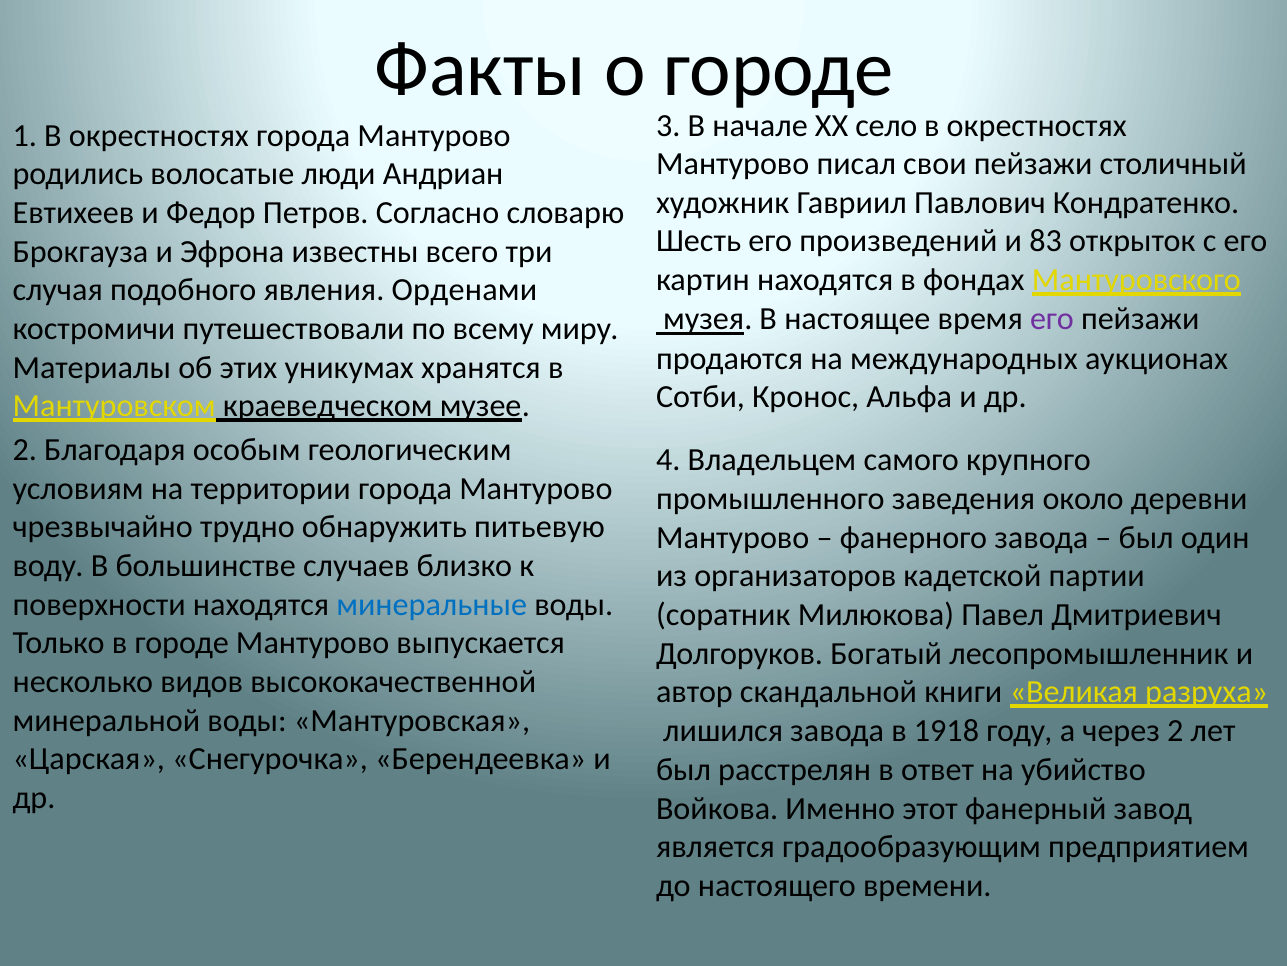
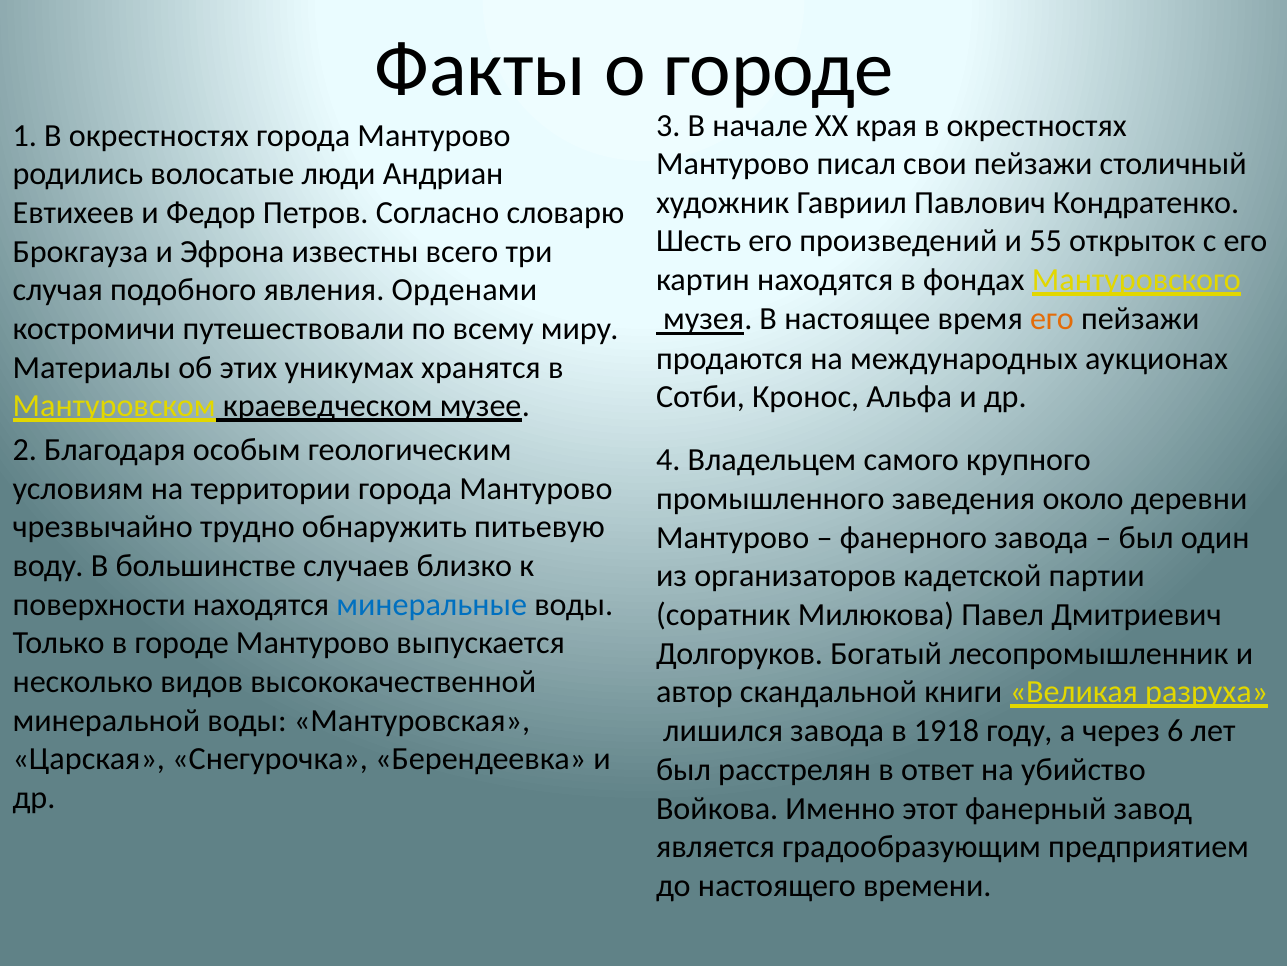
село: село -> края (886, 125)
83: 83 -> 55 (1046, 241)
его colour: purple -> orange (1052, 319)
через 2: 2 -> 6 (1175, 731)
